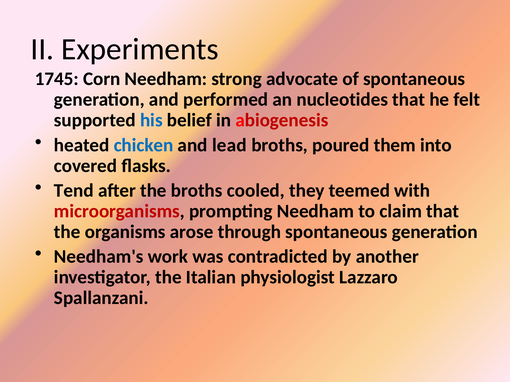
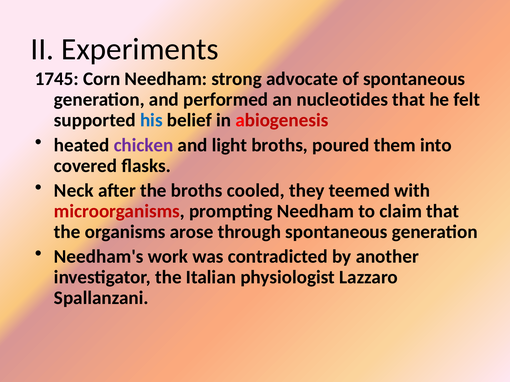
chicken colour: blue -> purple (144, 145)
lead: lead -> light (229, 145)
Tend: Tend -> Neck (74, 191)
